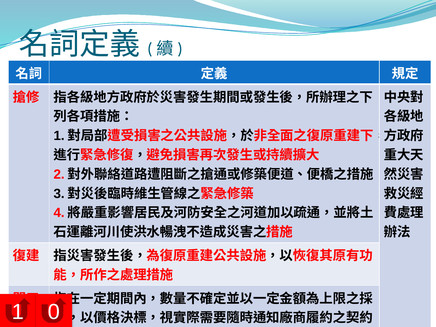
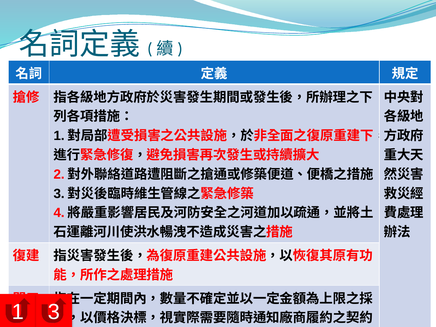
0: 0 -> 3 (54, 312)
